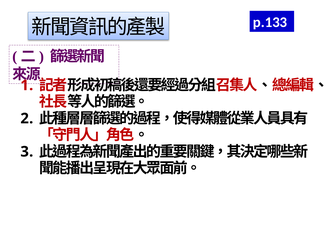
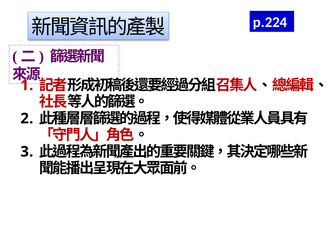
p.133: p.133 -> p.224 (270, 22)
